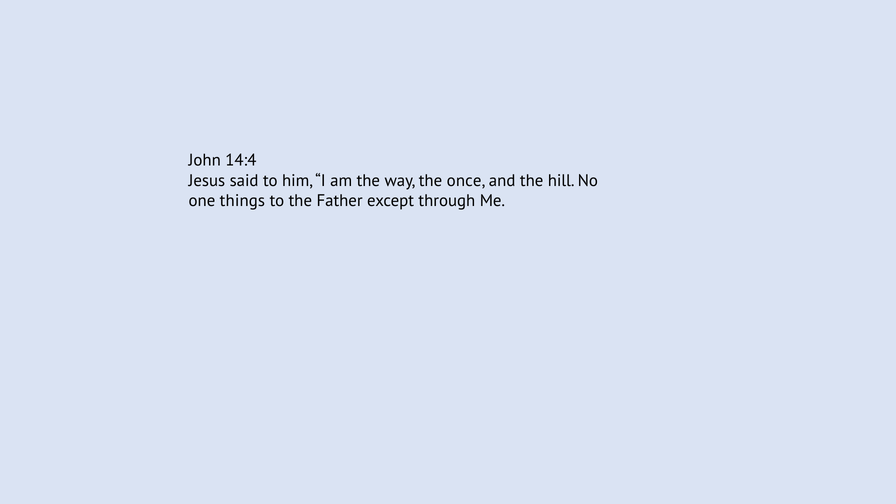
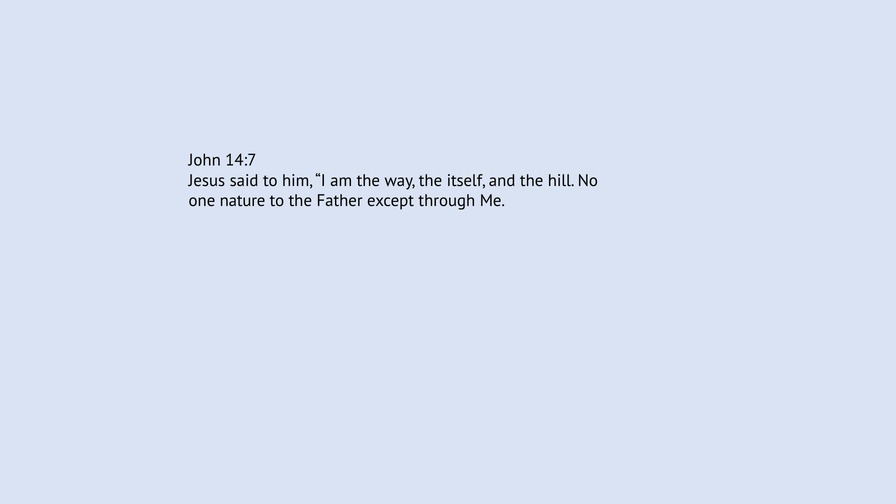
14:4: 14:4 -> 14:7 (241, 160)
once: once -> itself (466, 181)
things: things -> nature (243, 201)
